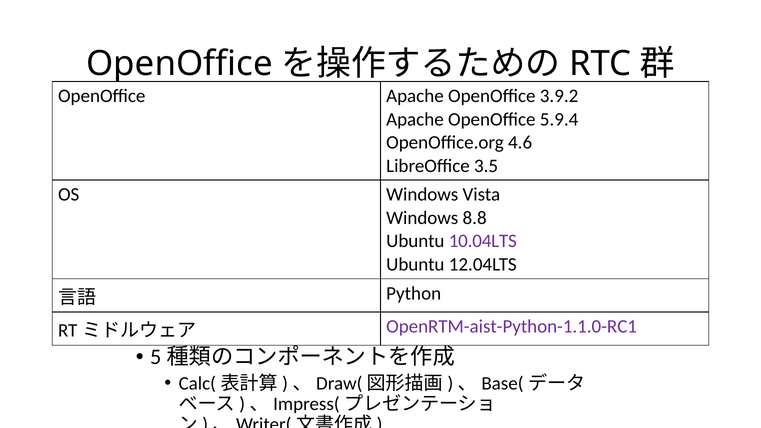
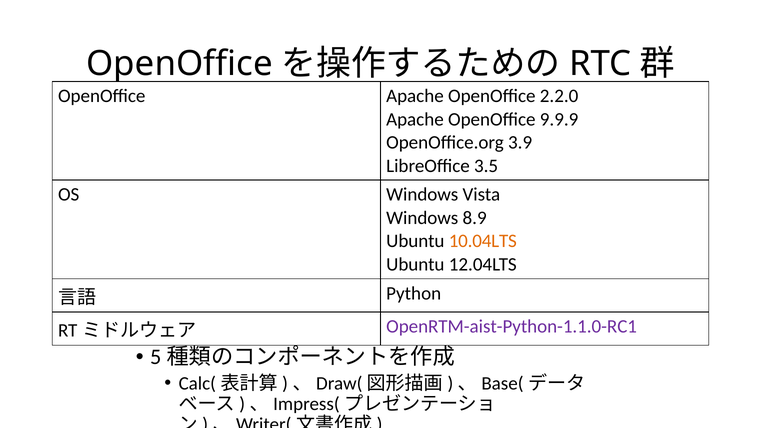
3.9.2: 3.9.2 -> 2.2.0 (559, 96)
5.9.4: 5.9.4 -> 9.9.9 (559, 119)
4.6: 4.6 -> 3.9 (520, 143)
8.8: 8.8 -> 8.9 (475, 218)
10.04LTS colour: purple -> orange (483, 241)
